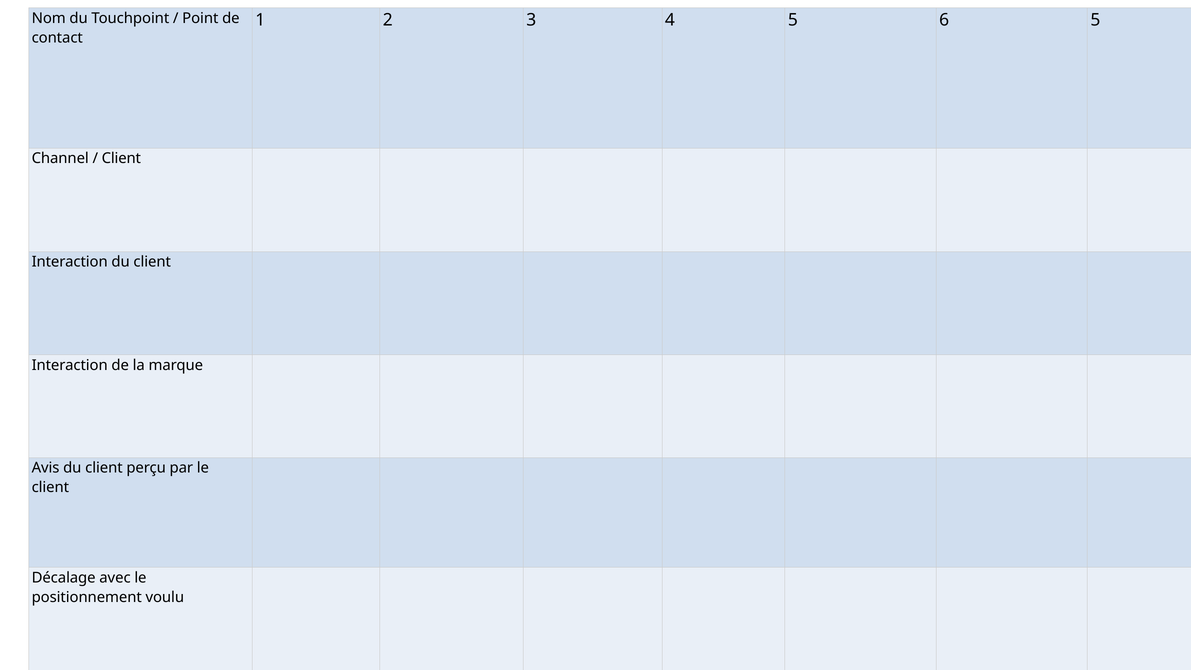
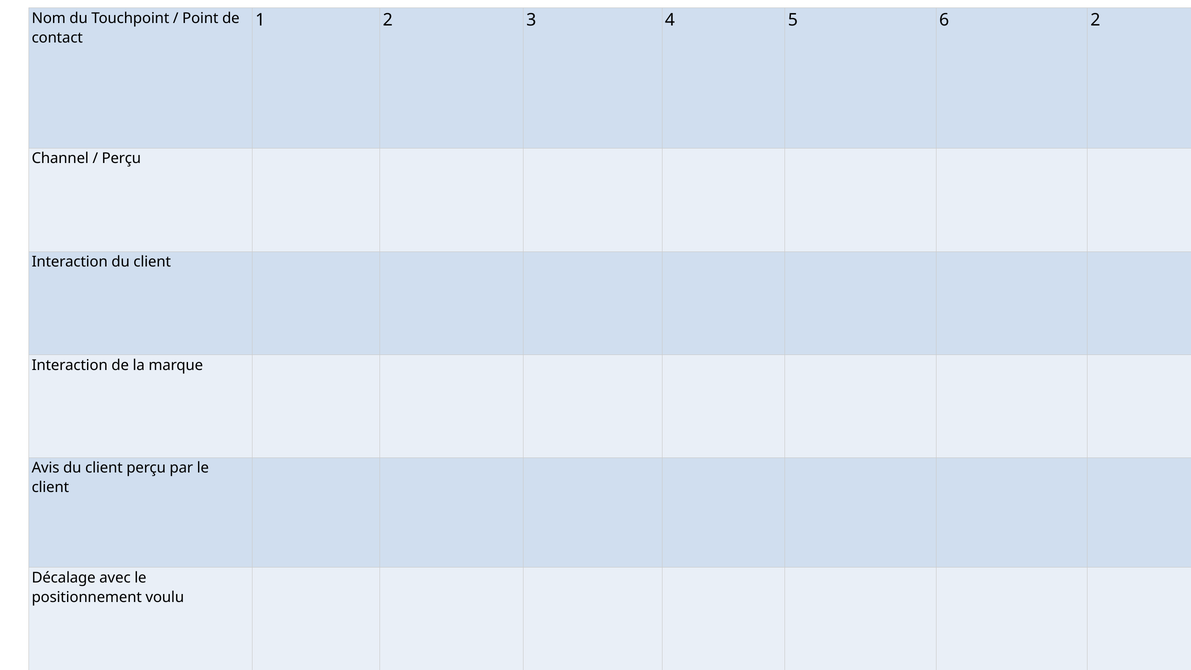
6 5: 5 -> 2 (1095, 20)
Client: Client -> Perçu (121, 159)
